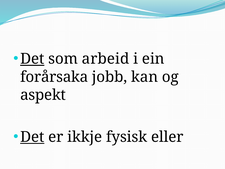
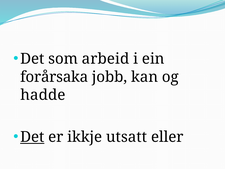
Det underline: present -> none (32, 59)
aspekt: aspekt -> hadde (43, 95)
fysisk: fysisk -> utsatt (127, 137)
